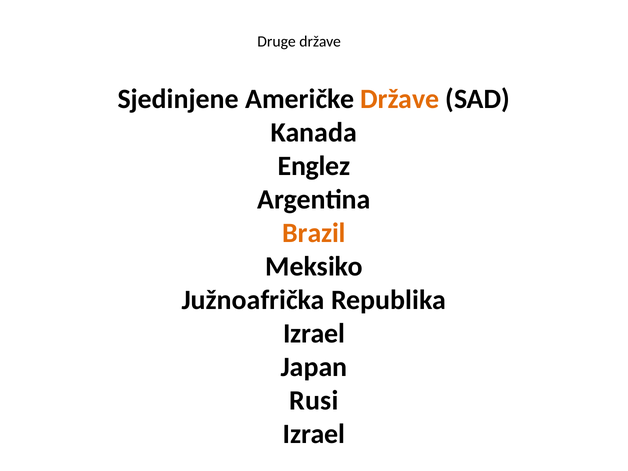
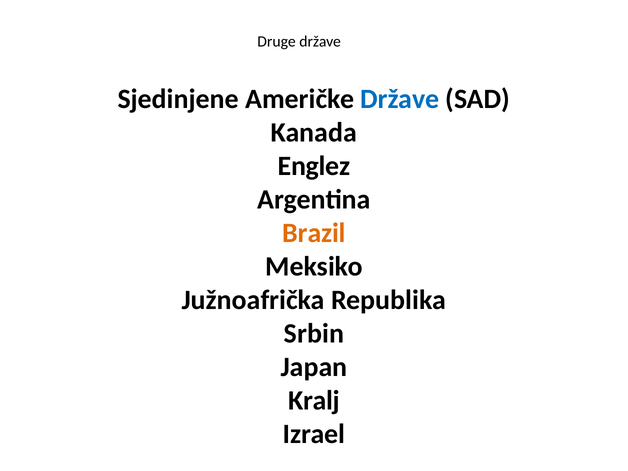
Države colour: orange -> blue (400, 99)
Izrael: Izrael -> Srbin (314, 334)
Rusi: Rusi -> Kralj (314, 401)
